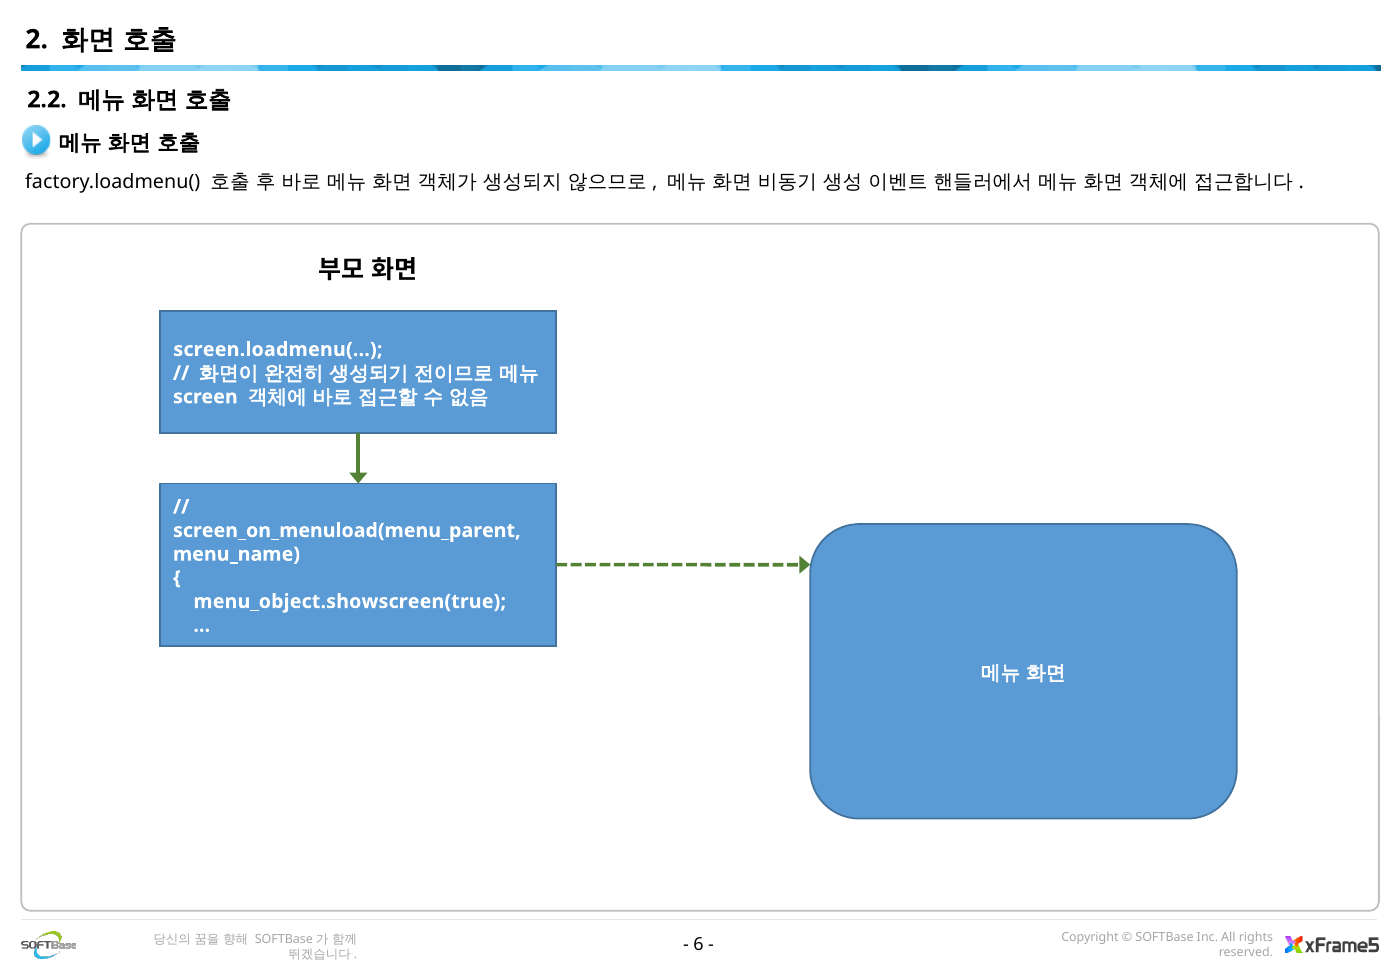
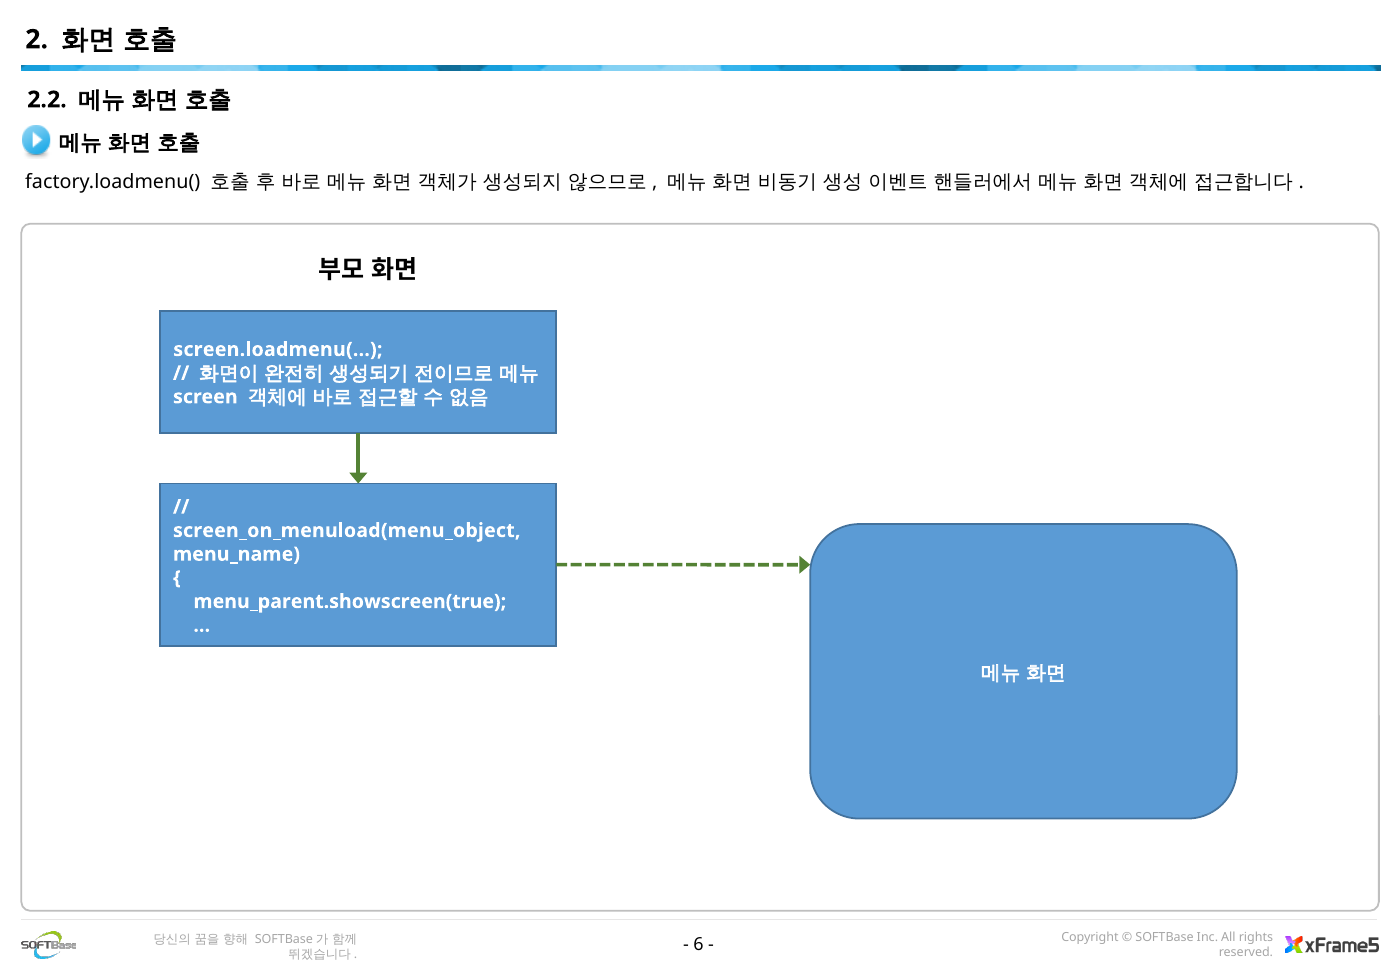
screen_on_menuload(menu_parent: screen_on_menuload(menu_parent -> screen_on_menuload(menu_object (347, 531)
menu_object.showscreen(true: menu_object.showscreen(true -> menu_parent.showscreen(true (350, 602)
